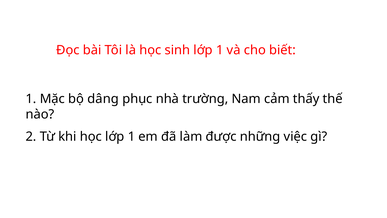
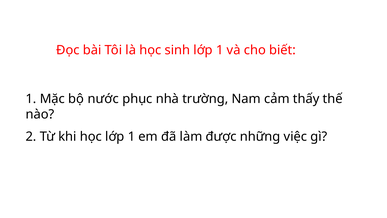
dâng: dâng -> nước (103, 99)
